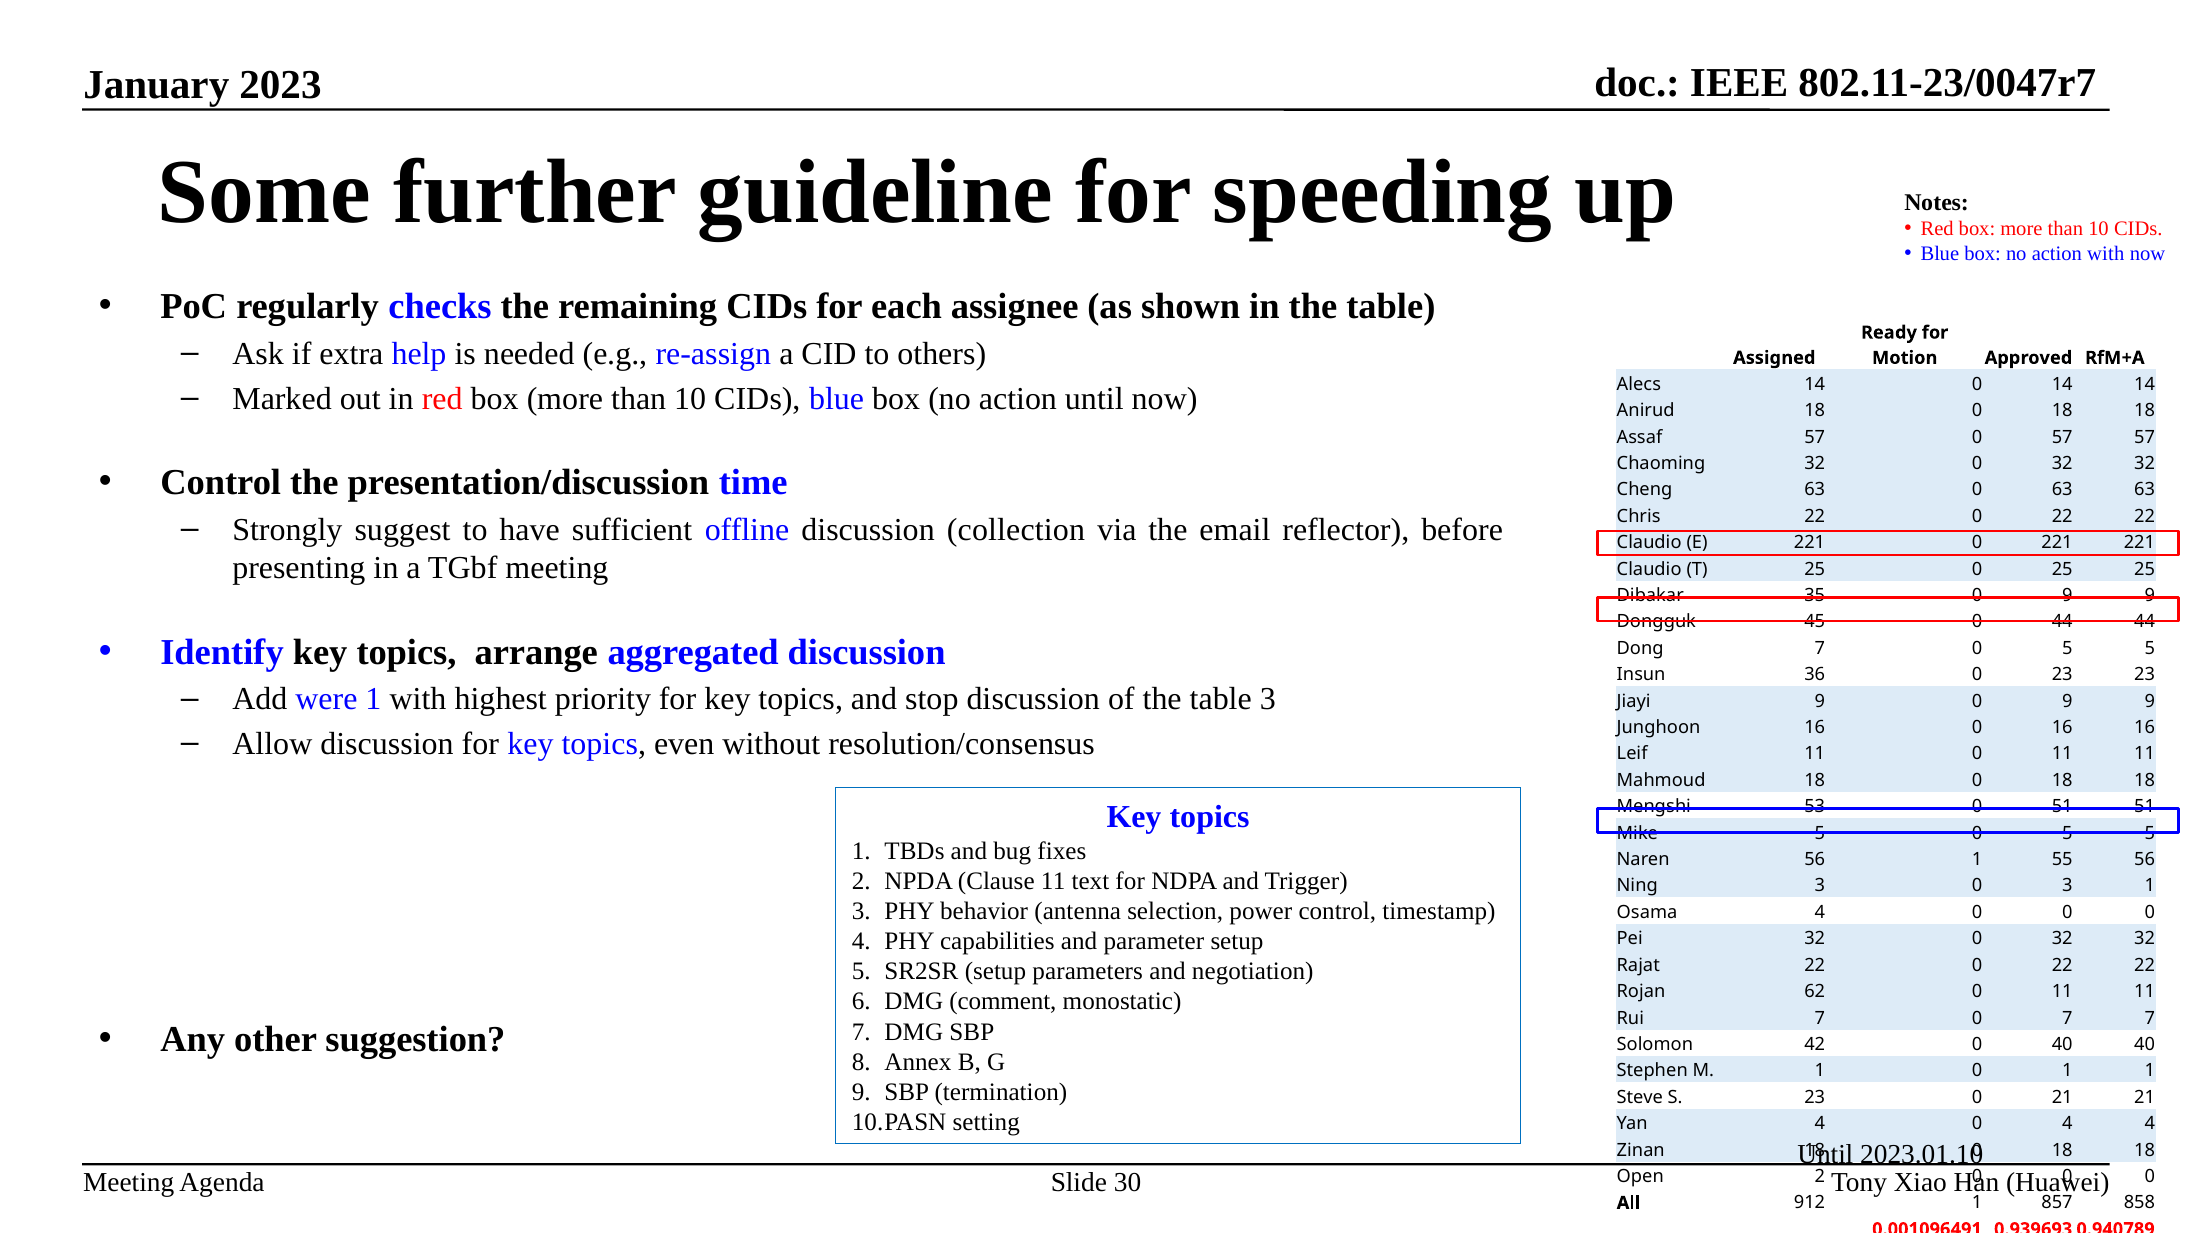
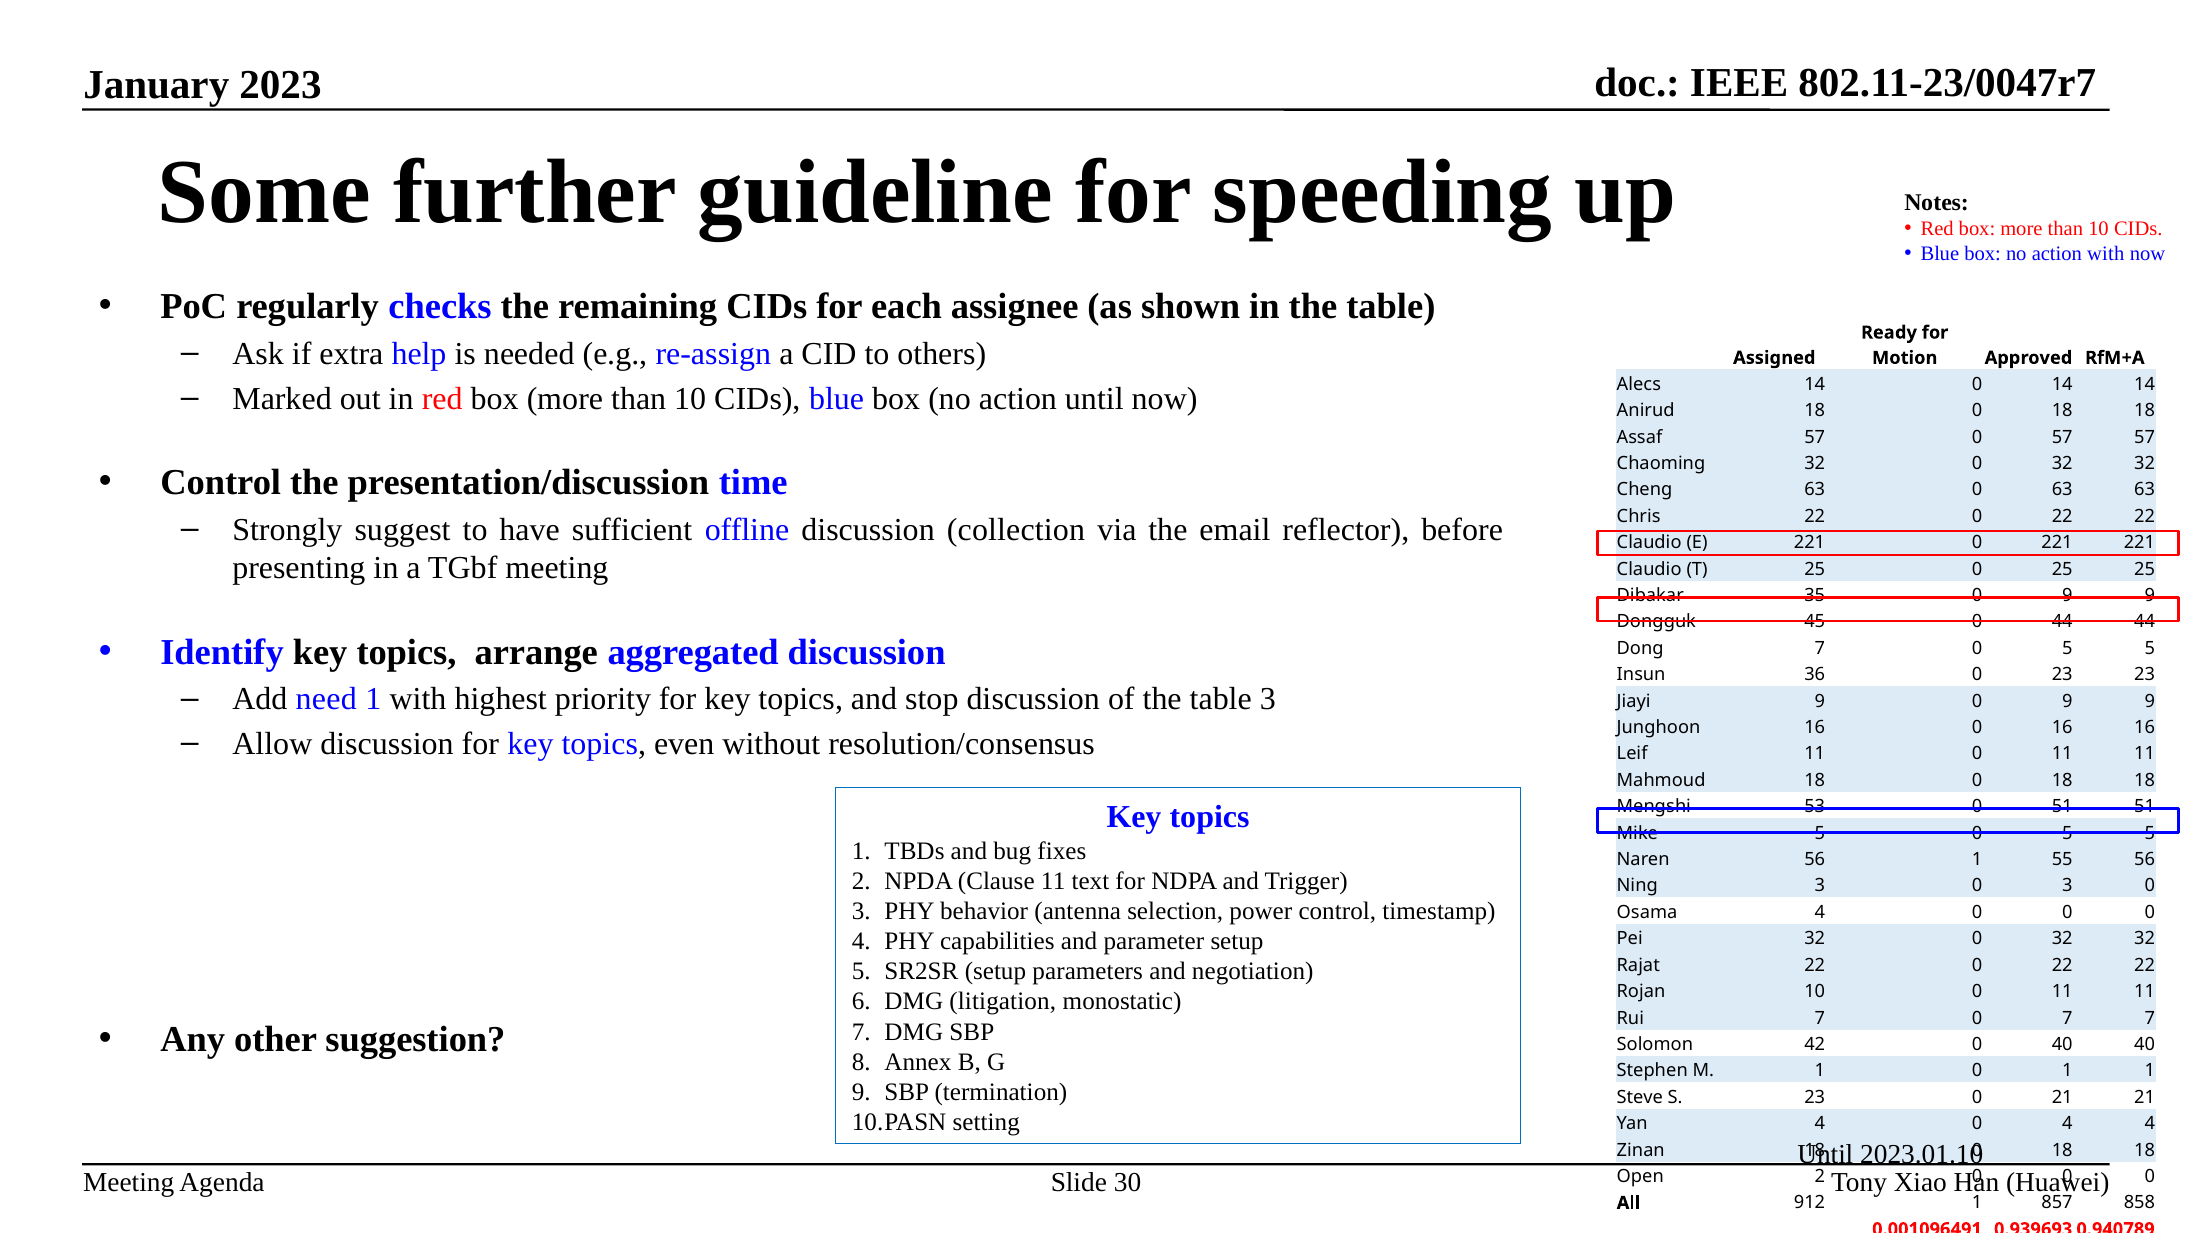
were: were -> need (326, 699)
0 3 1: 1 -> 0 (2150, 886)
Rojan 62: 62 -> 10 (1815, 992)
comment: comment -> litigation (1003, 1002)
